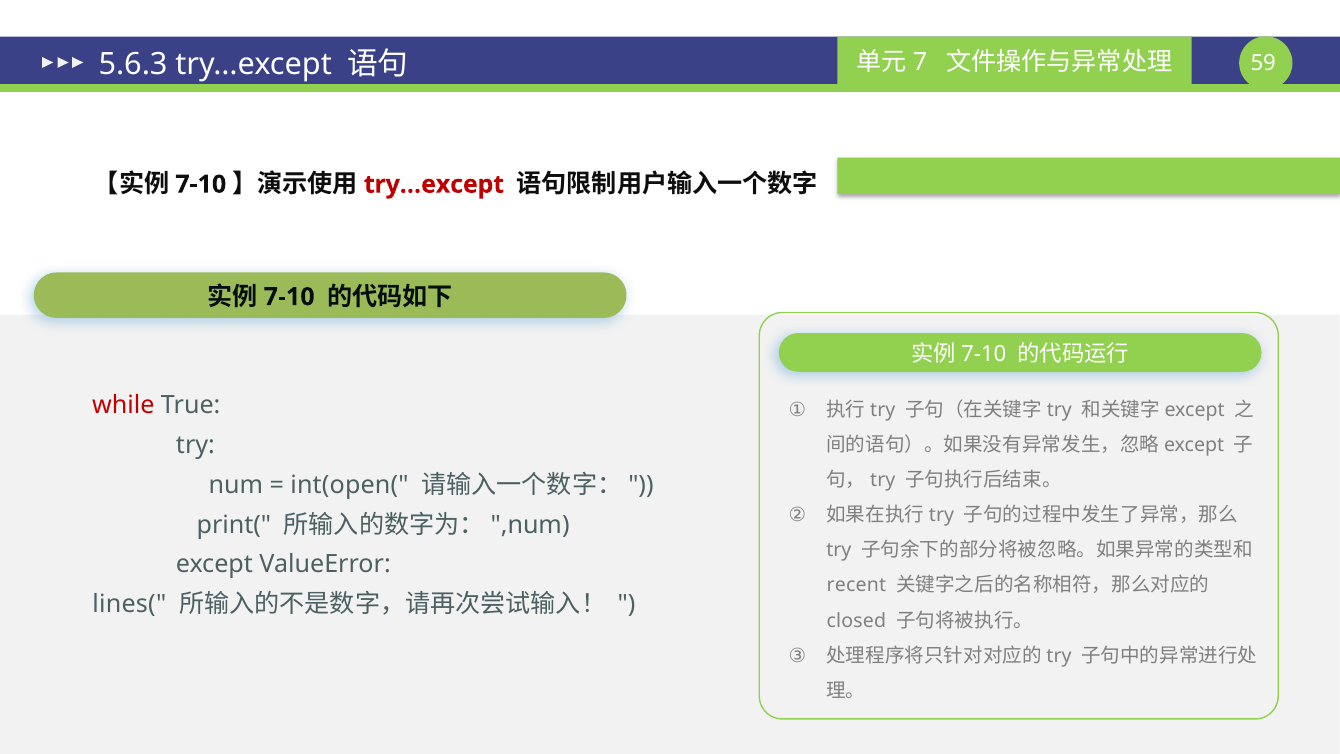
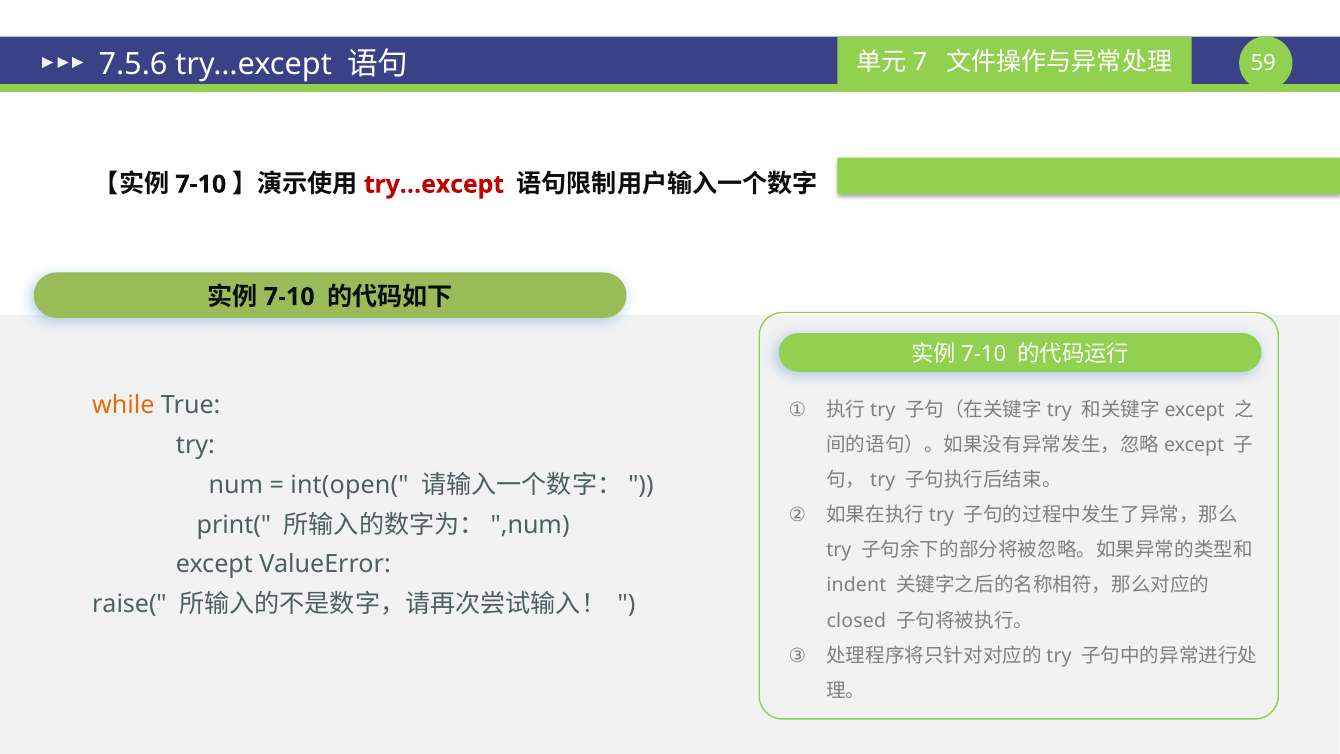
5.6.3: 5.6.3 -> 7.5.6 (133, 64)
while colour: red -> orange (123, 405)
recent: recent -> indent (856, 585)
lines(: lines( -> raise( (129, 604)
